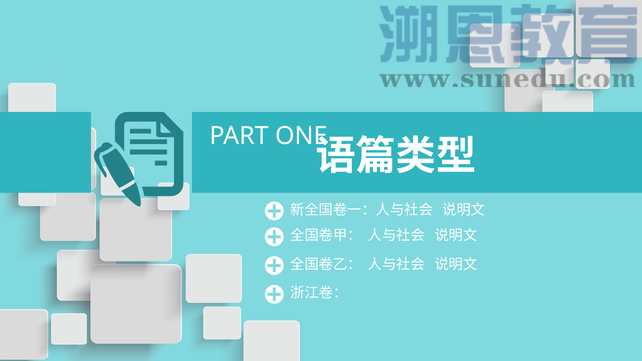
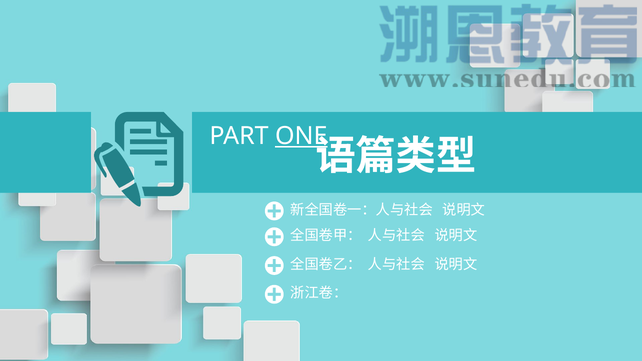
ONE underline: none -> present (301, 136)
